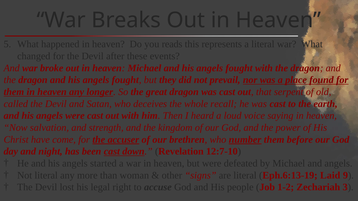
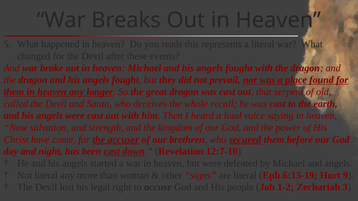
number: number -> secured (245, 140)
Laid: Laid -> Hurt (330, 176)
